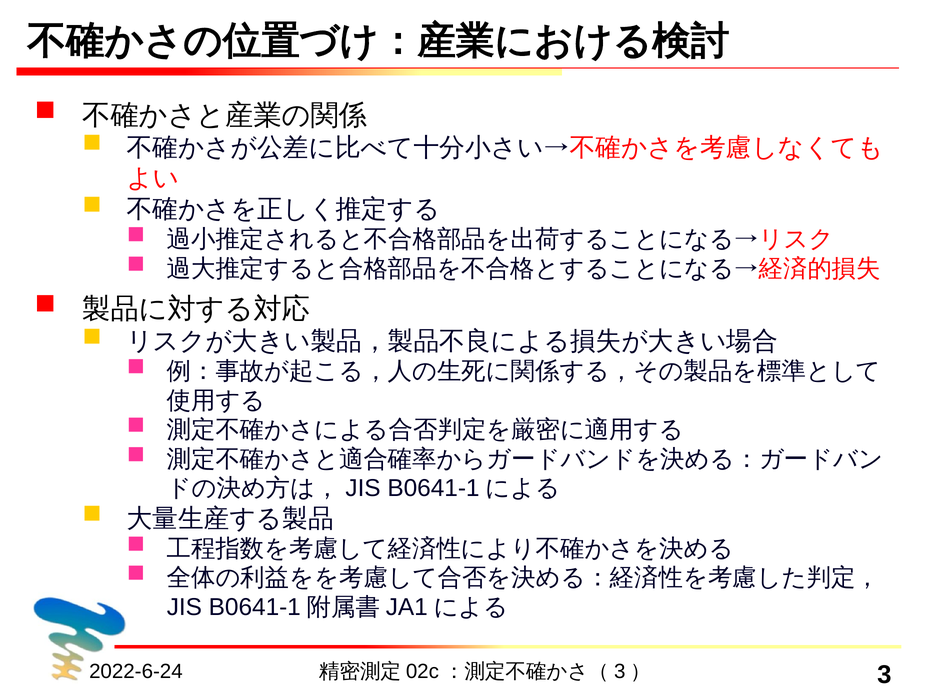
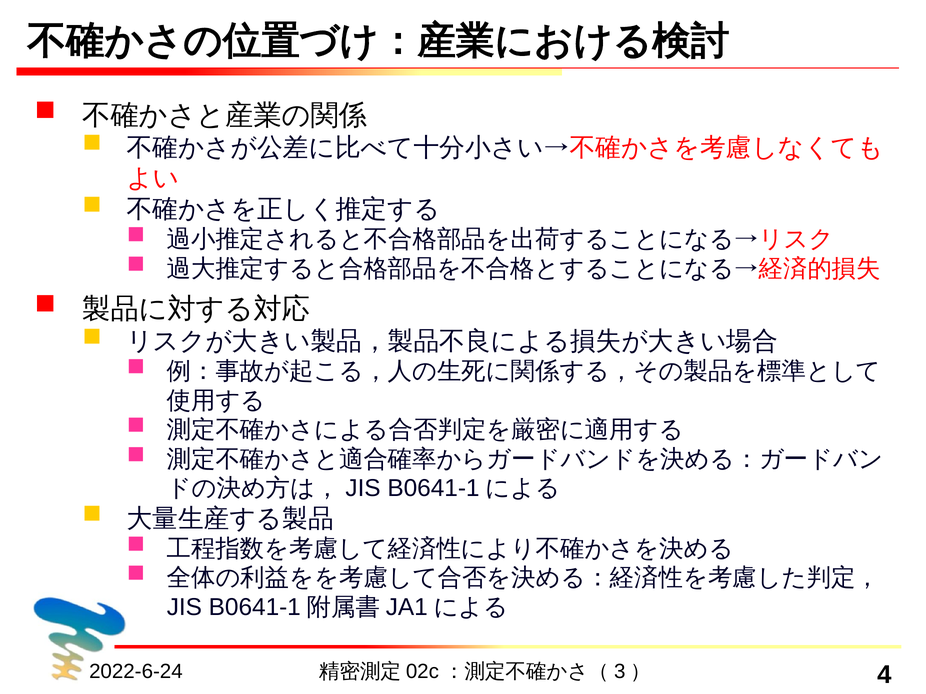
3: 3 -> 4 (884, 675)
